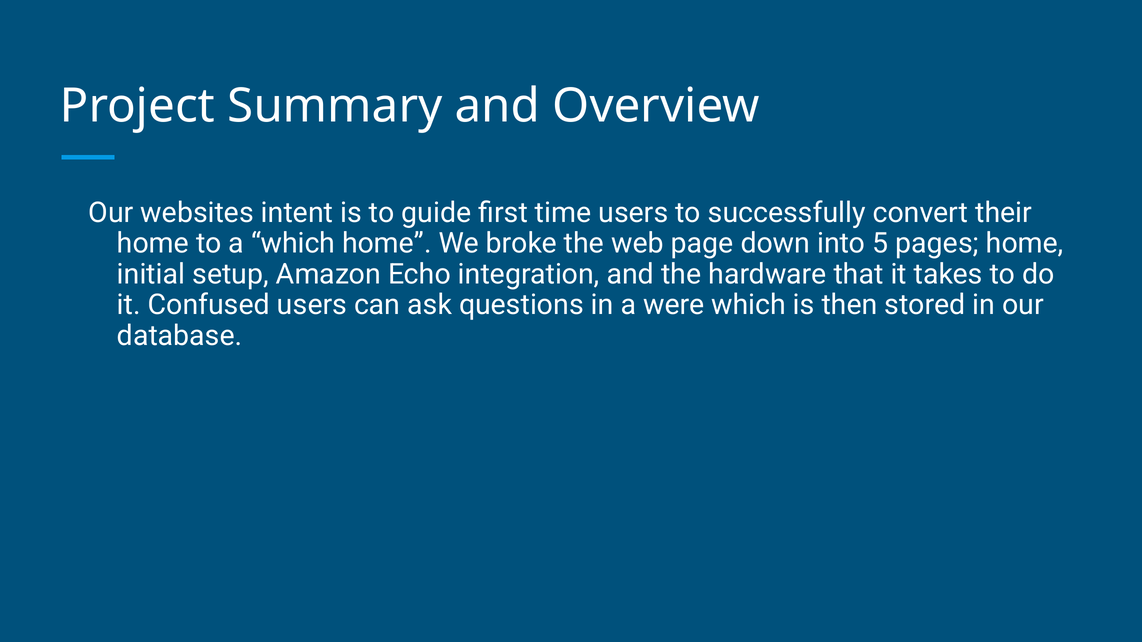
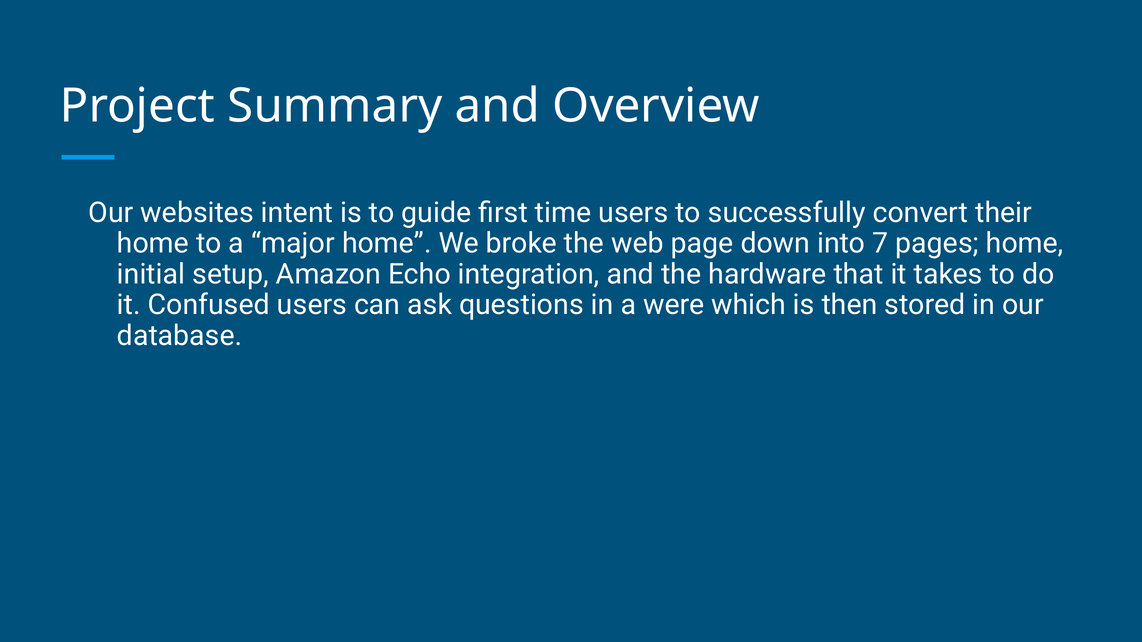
a which: which -> major (293, 244)
5: 5 -> 7 (880, 244)
